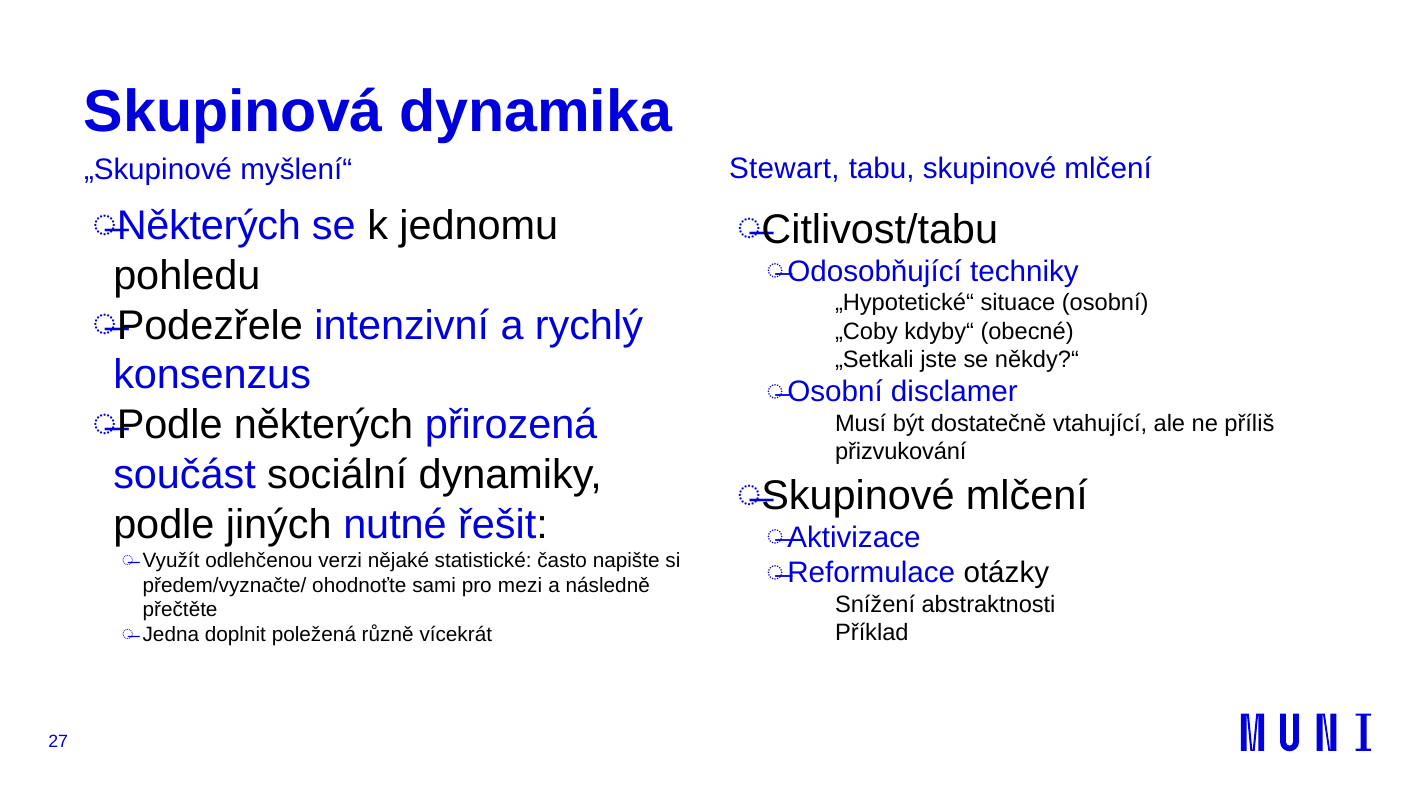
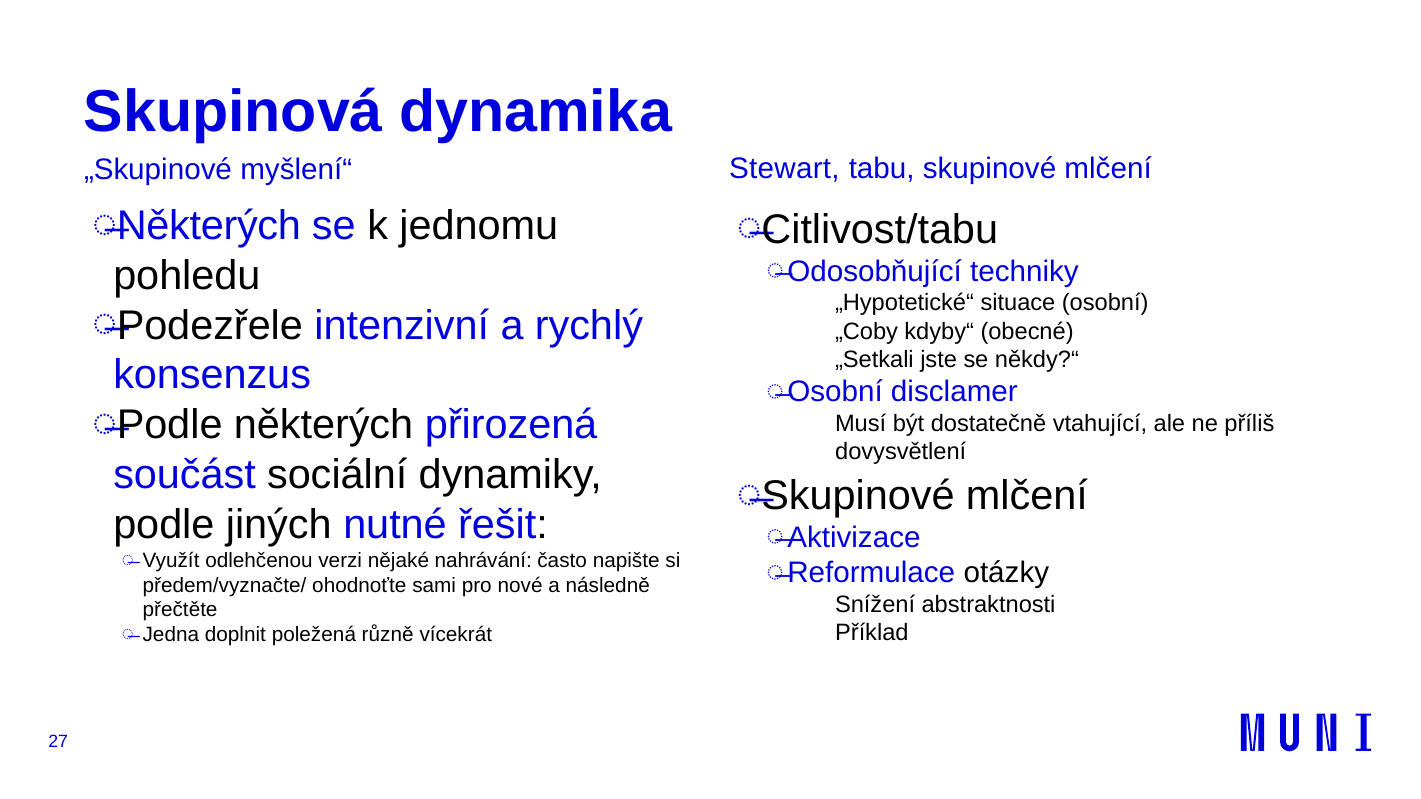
přizvukování: přizvukování -> dovysvětlení (901, 452)
statistické: statistické -> nahrávání (483, 561)
mezi: mezi -> nové (520, 585)
